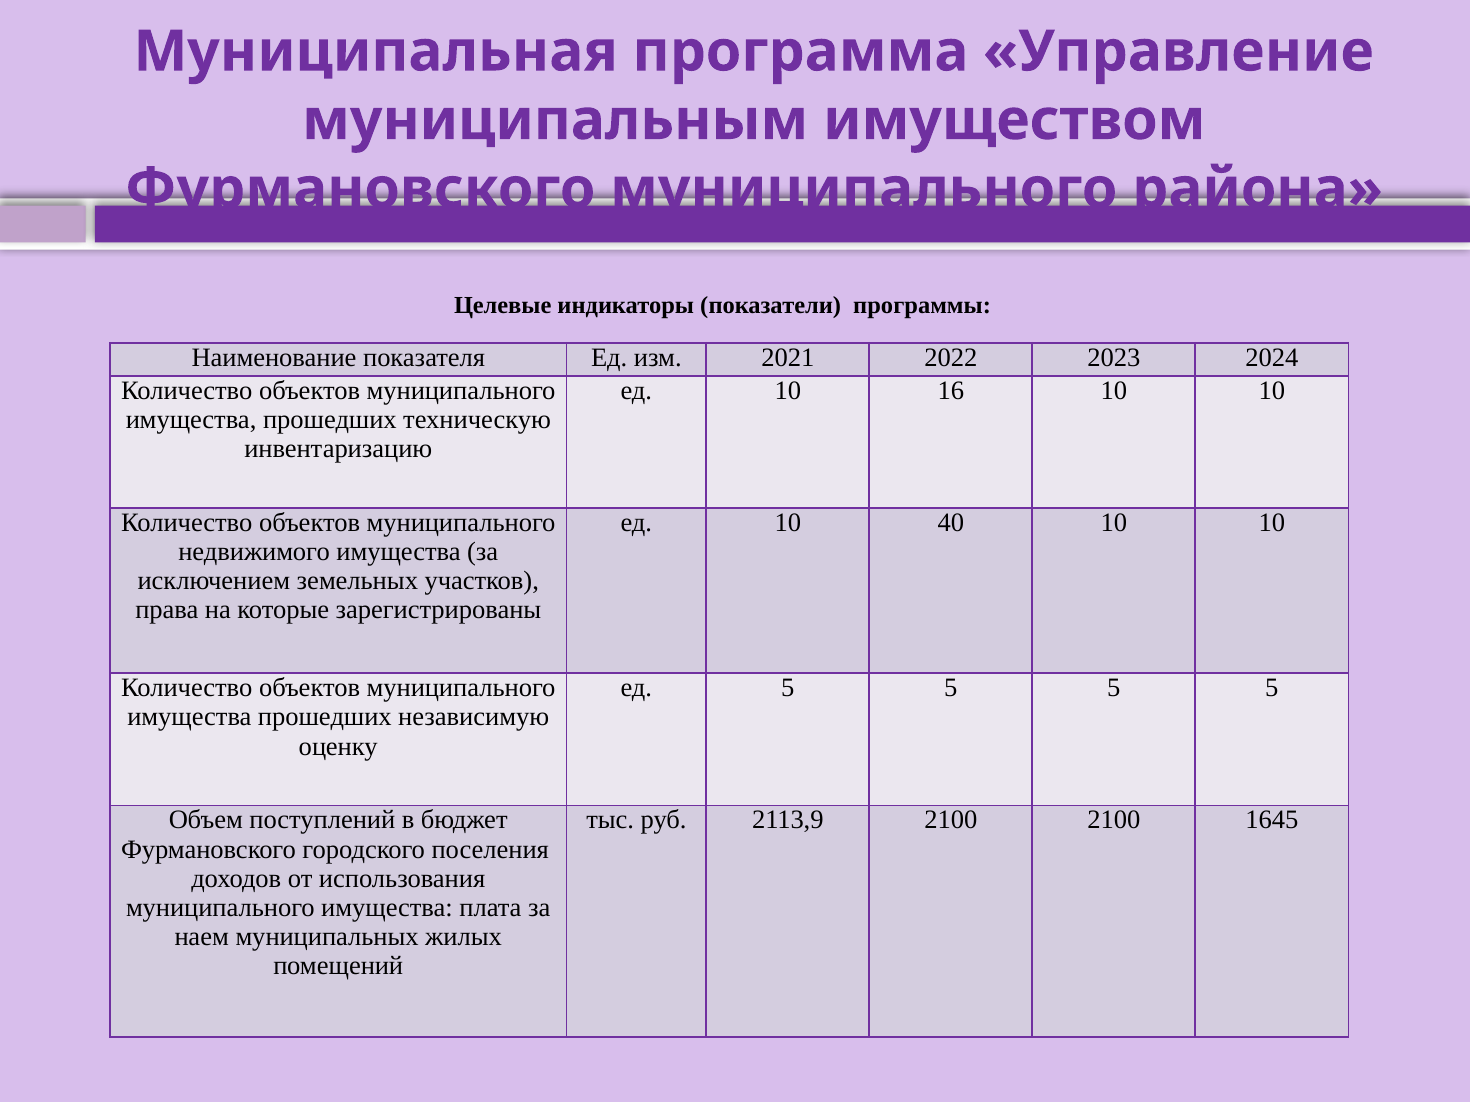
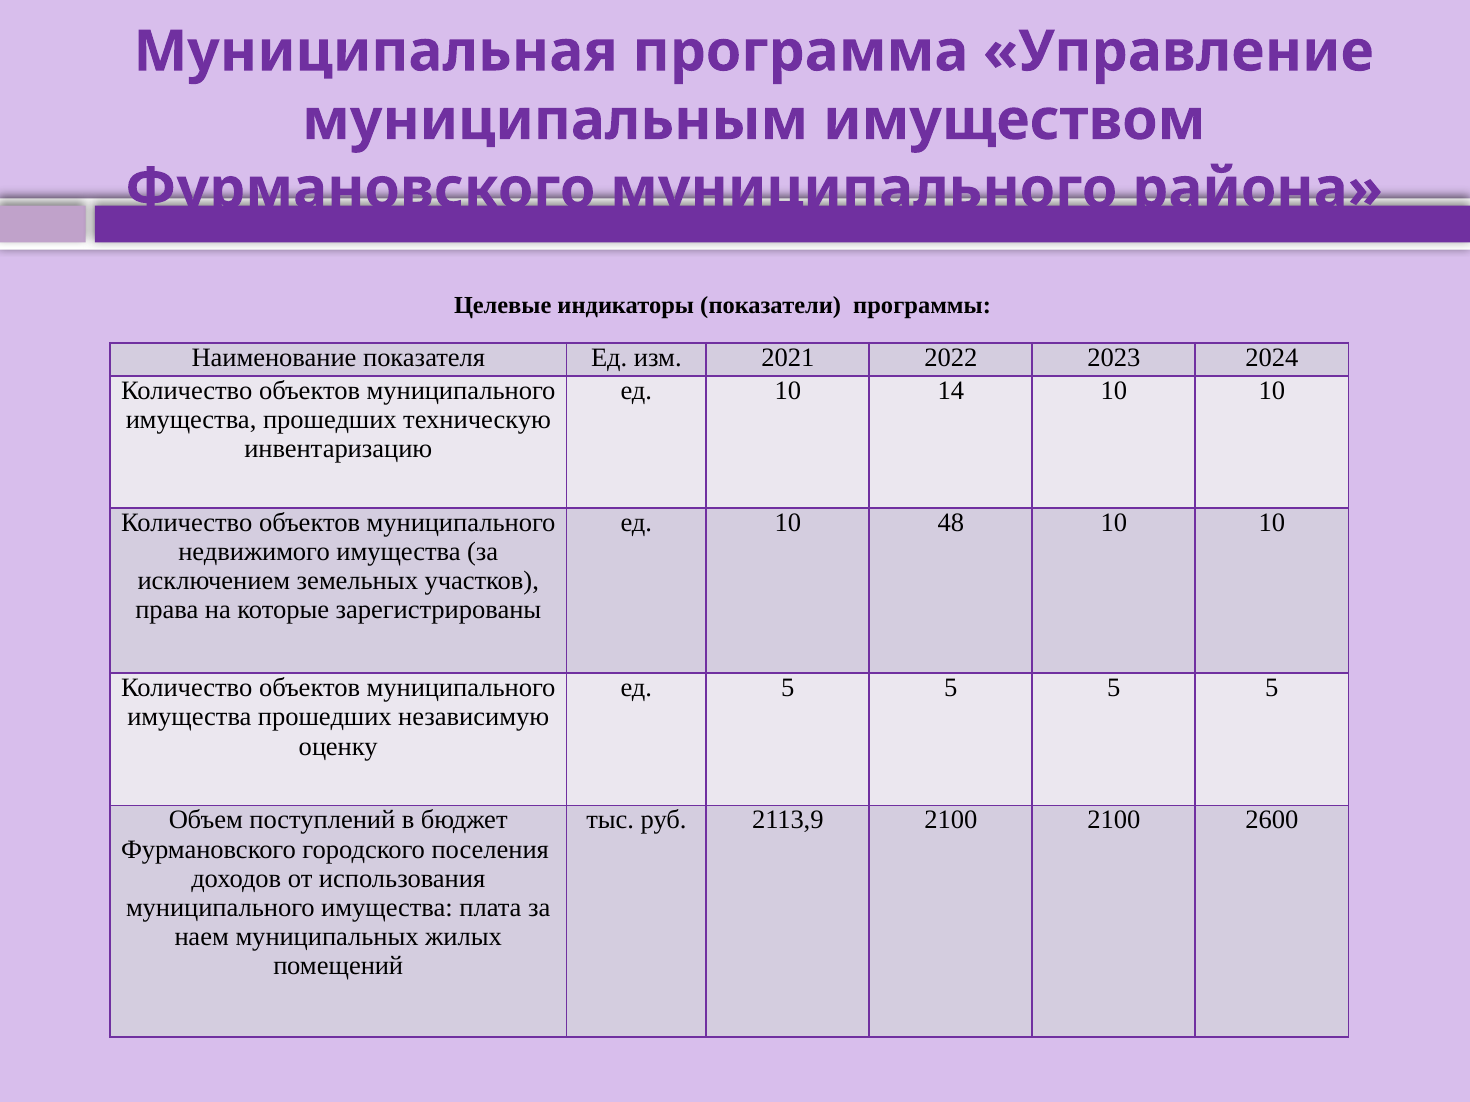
16: 16 -> 14 (951, 391)
40: 40 -> 48 (951, 523)
1645: 1645 -> 2600 (1272, 821)
